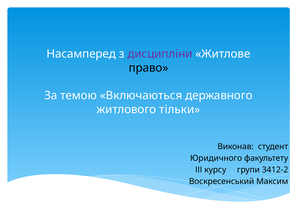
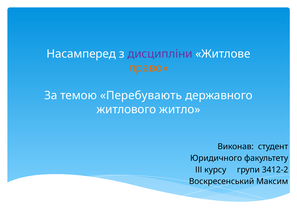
право colour: black -> orange (149, 68)
Включаються: Включаються -> Перебувають (141, 95)
тільки: тільки -> житло (180, 109)
